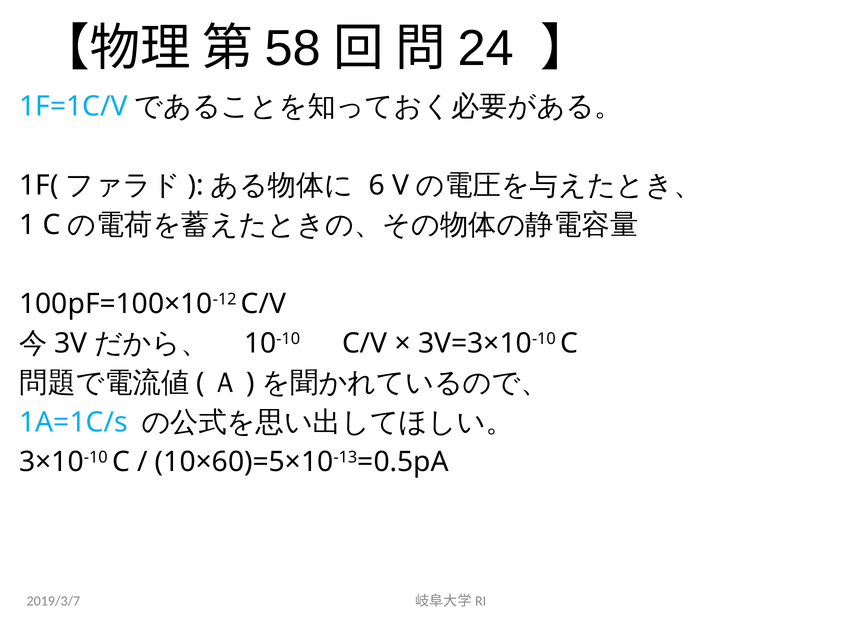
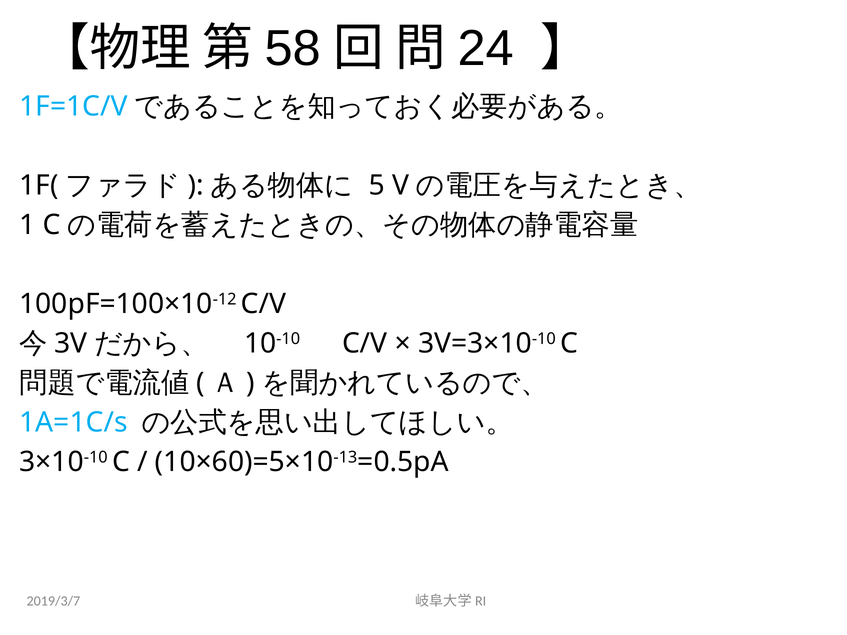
6: 6 -> 5 (377, 186)
